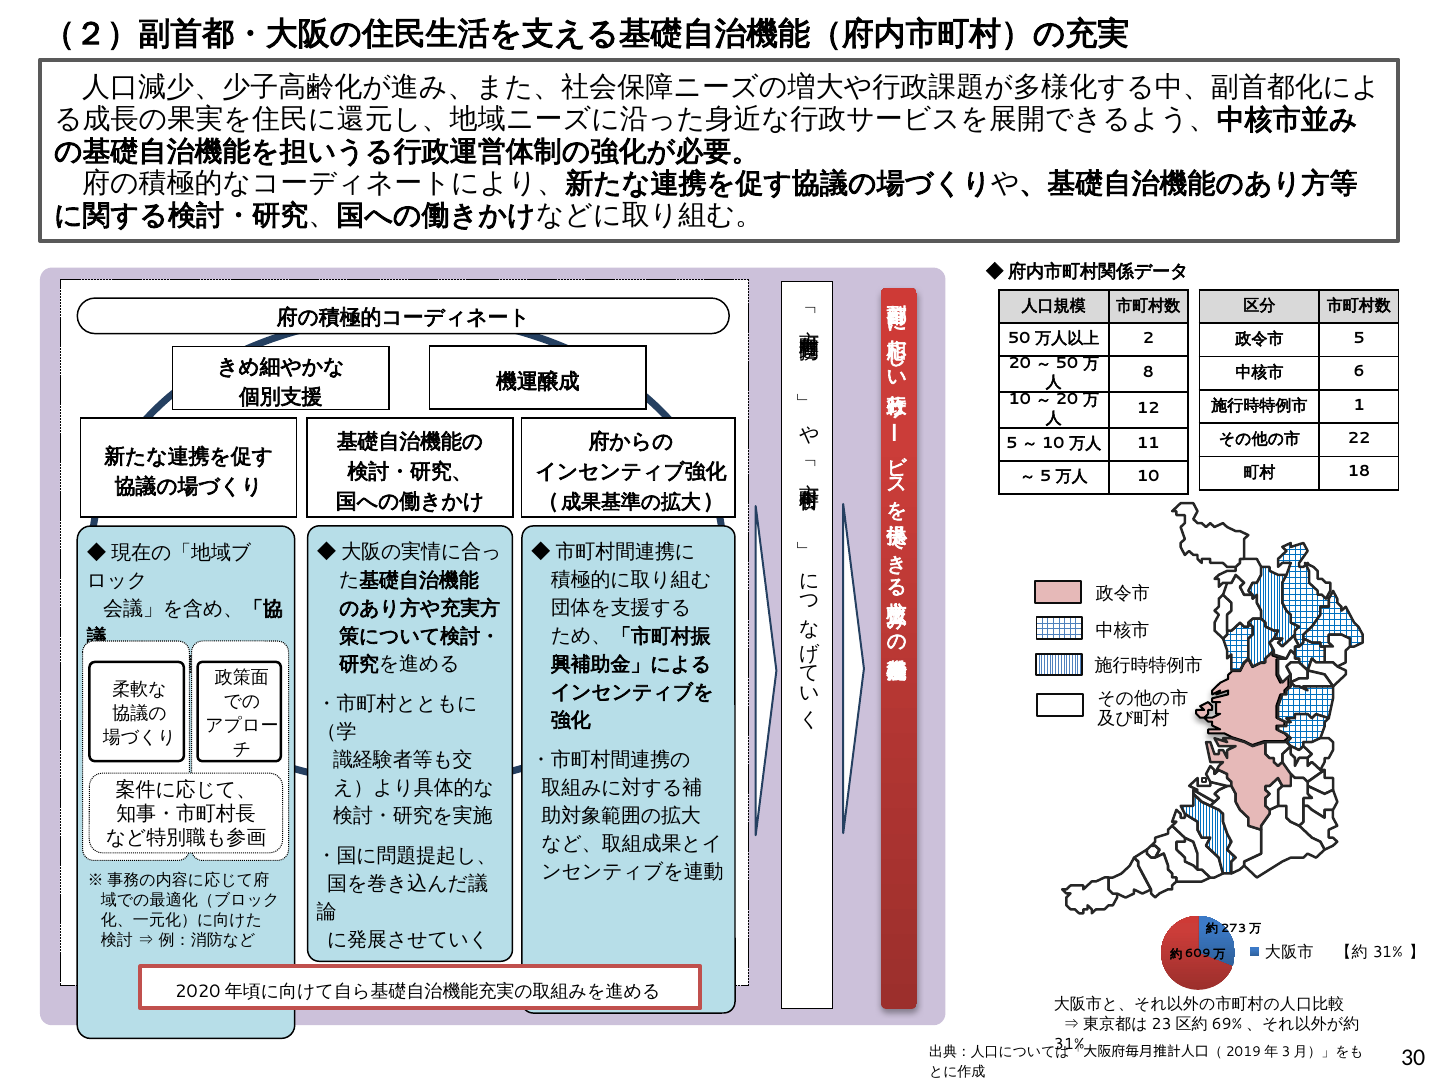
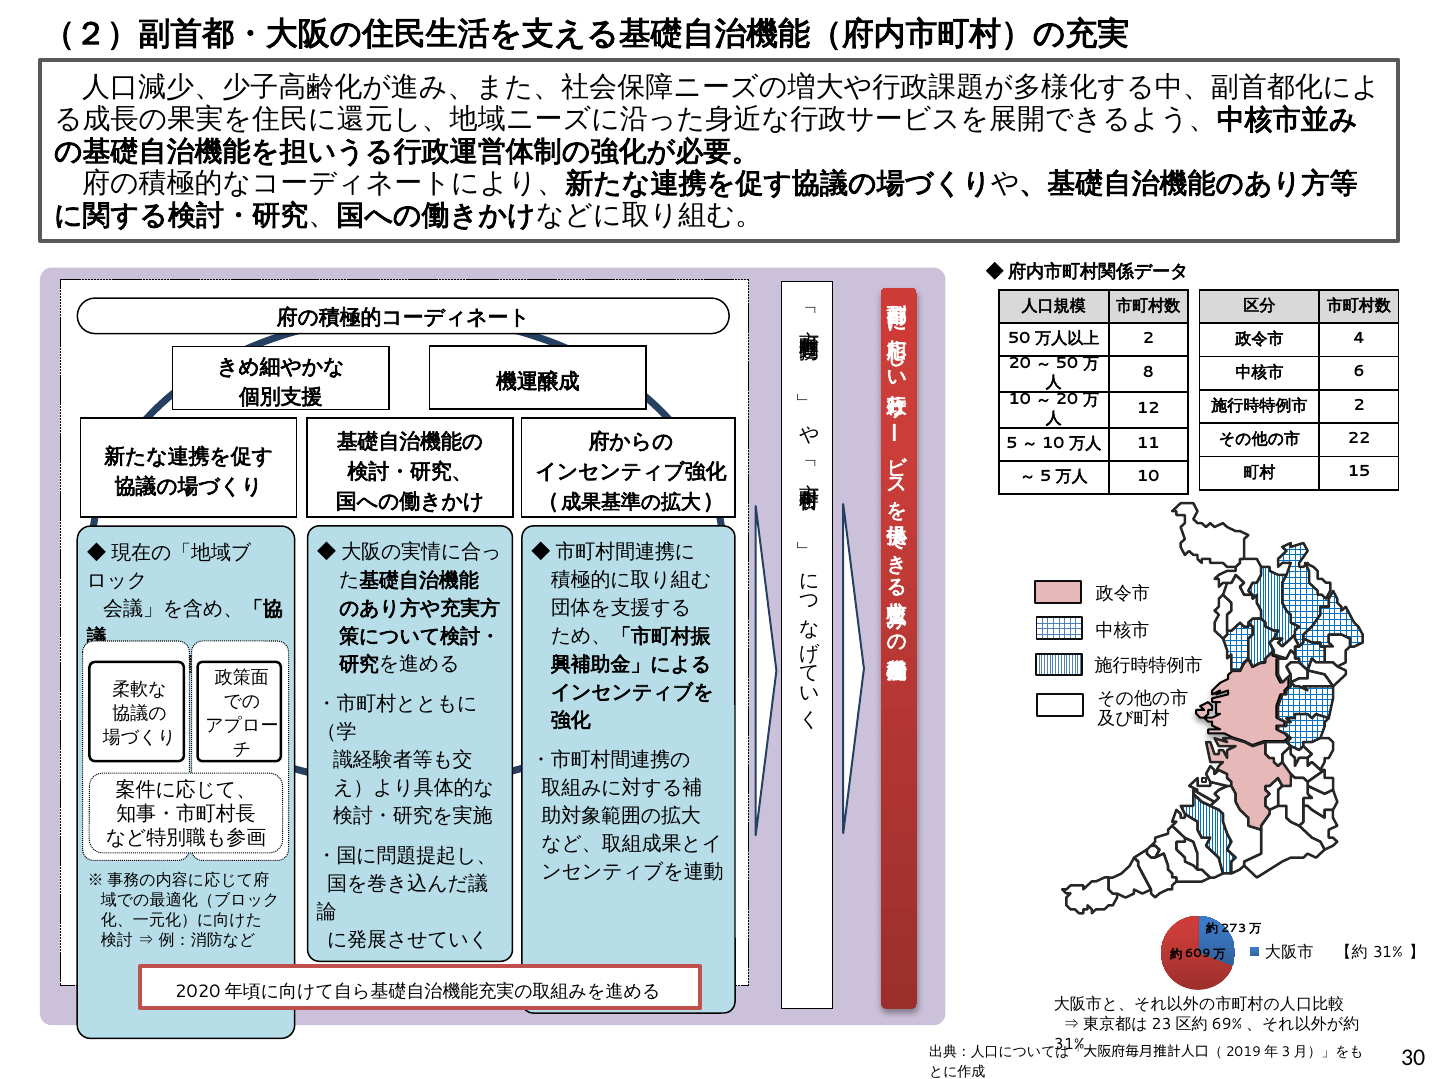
5: 5 -> 4 (1359, 338)
1: 1 -> 2 (1359, 405)
18: 18 -> 15 (1359, 471)
